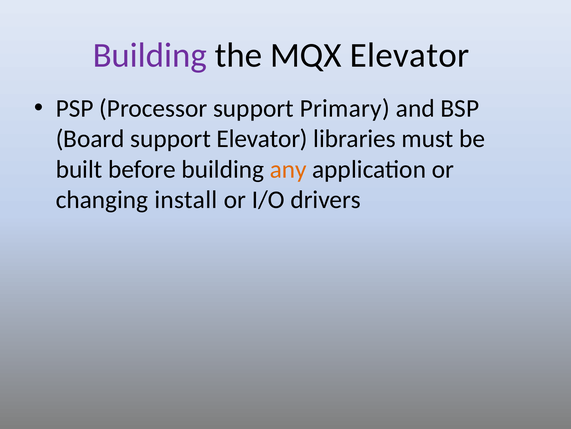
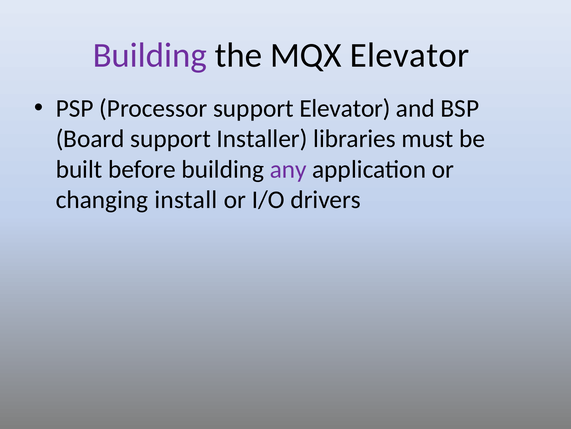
support Primary: Primary -> Elevator (345, 108)
support Elevator: Elevator -> Installer (262, 139)
any colour: orange -> purple (288, 169)
